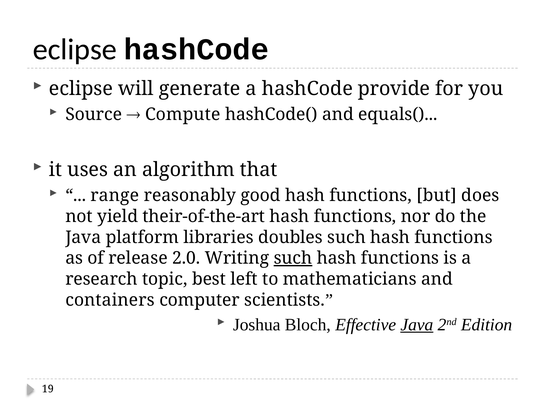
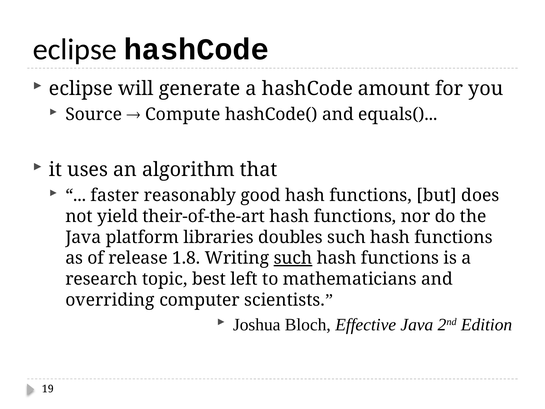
provide: provide -> amount (394, 89)
range: range -> faster (115, 195)
2.0: 2.0 -> 1.8 (186, 258)
containers: containers -> overriding (110, 300)
Java underline: present -> none (417, 324)
